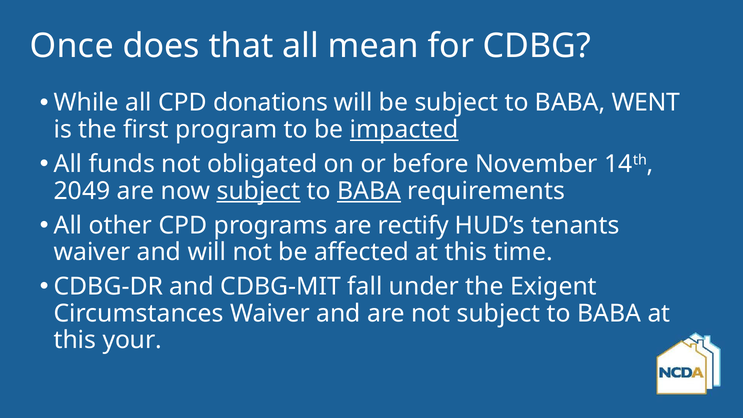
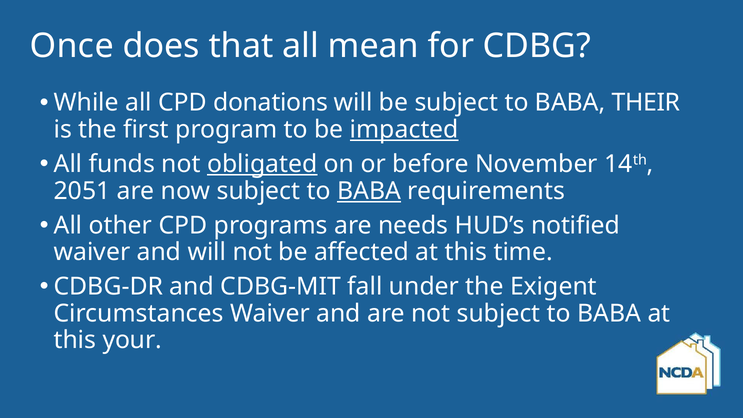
WENT: WENT -> THEIR (646, 103)
obligated underline: none -> present (262, 164)
2049: 2049 -> 2051 (82, 191)
subject underline: present -> none (258, 191)
rectify: rectify -> needs (413, 225)
tenants: tenants -> notified (576, 225)
